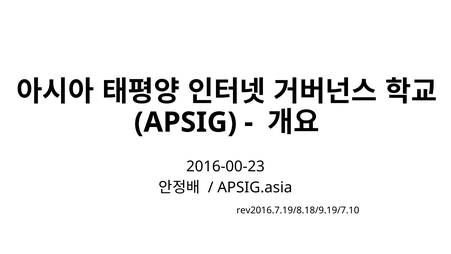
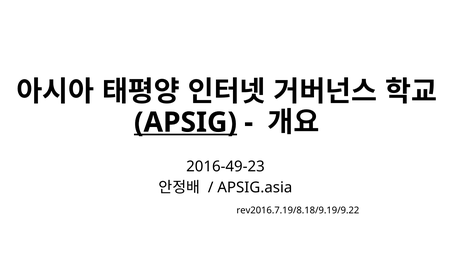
APSIG underline: none -> present (185, 122)
2016-00-23: 2016-00-23 -> 2016-49-23 (225, 166)
rev2016.7.19/8.18/9.19/7.10: rev2016.7.19/8.18/9.19/7.10 -> rev2016.7.19/8.18/9.19/9.22 (298, 210)
